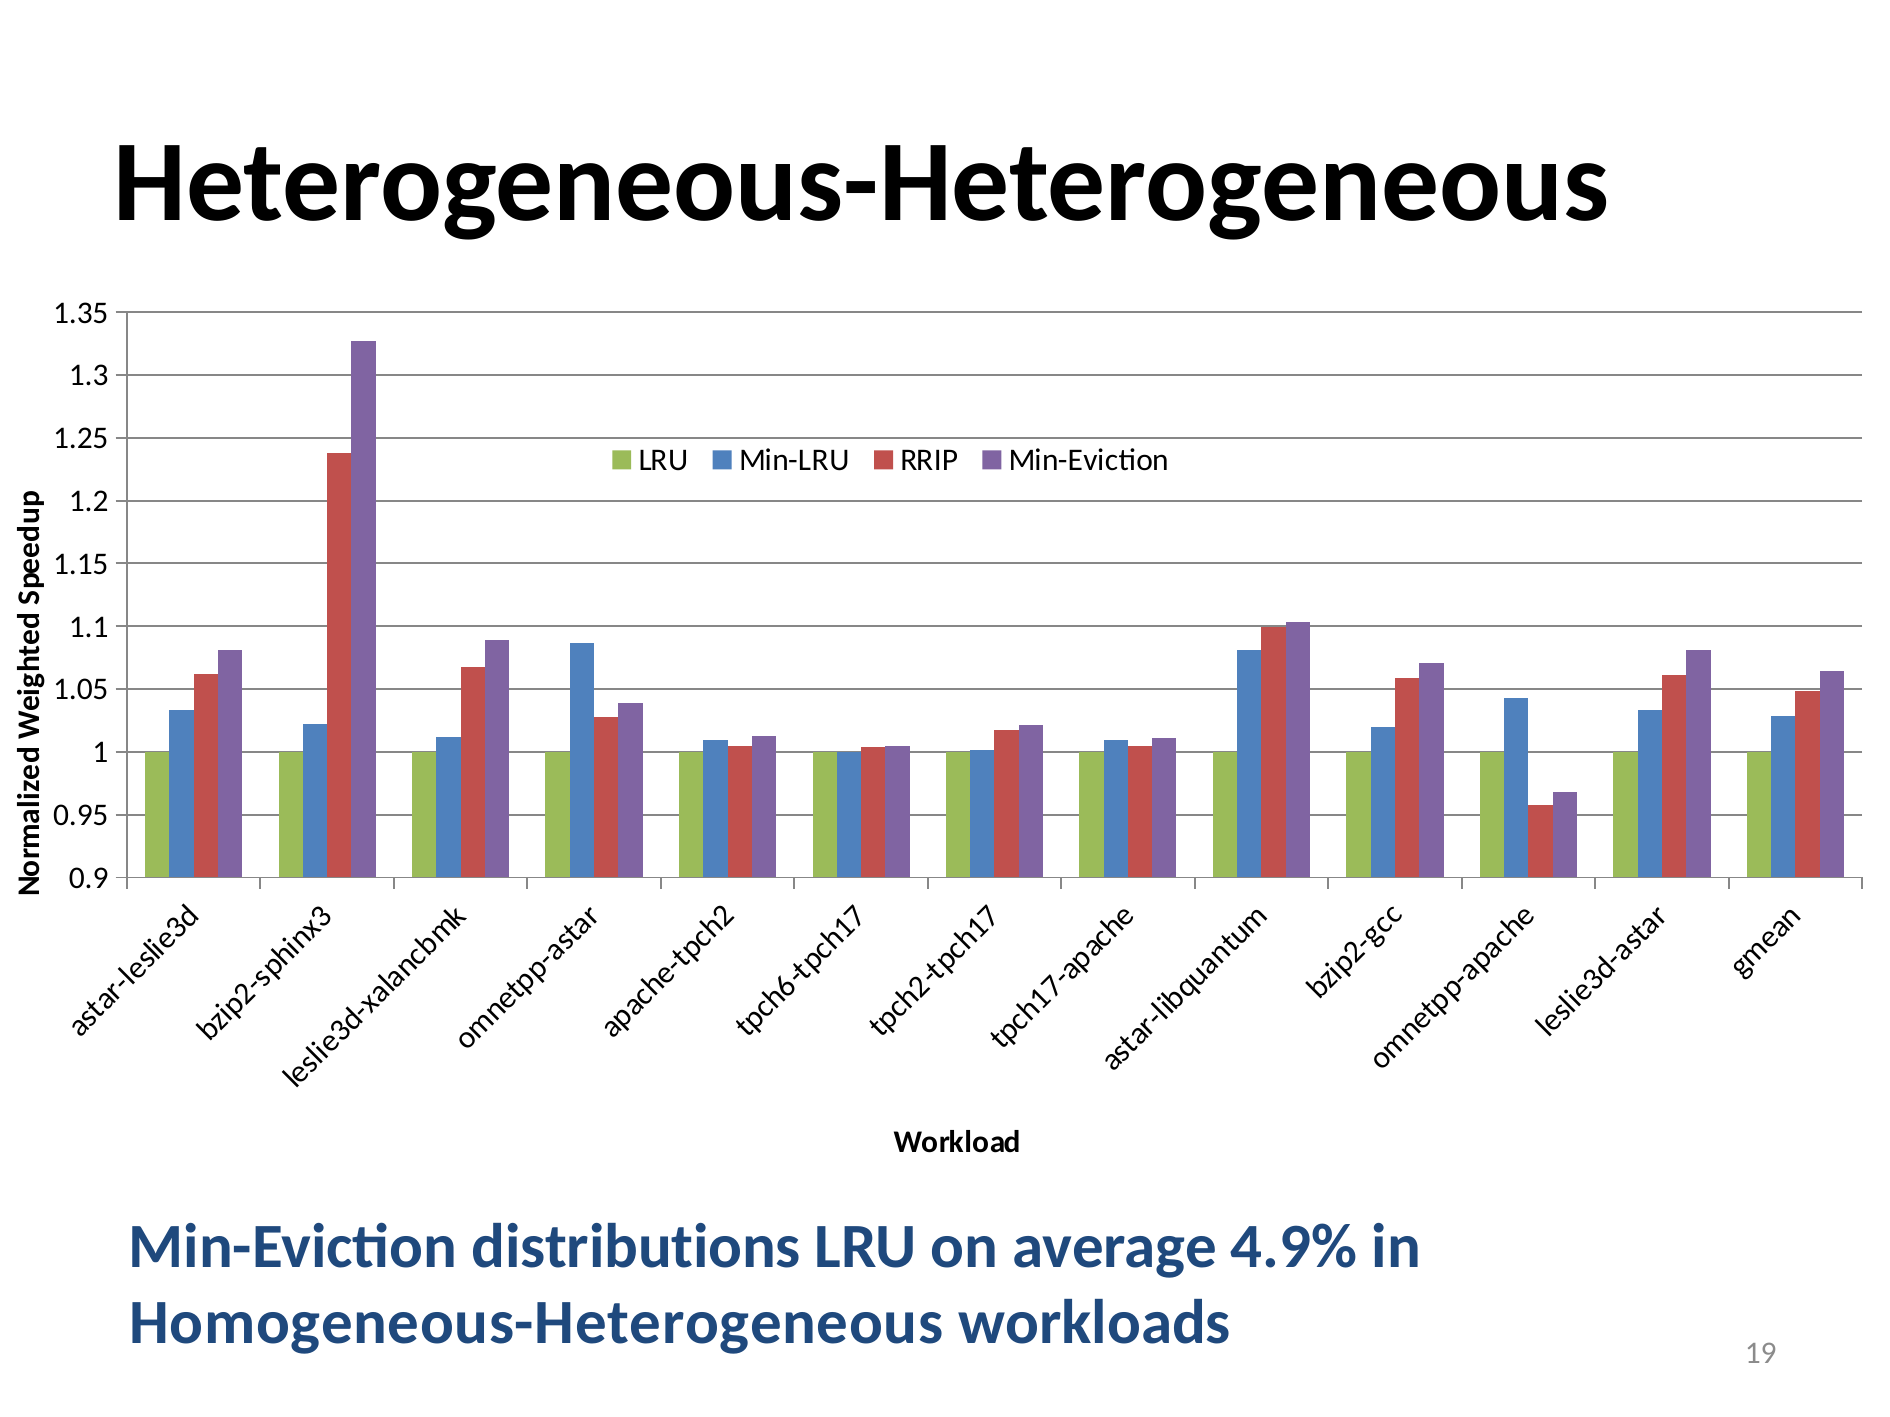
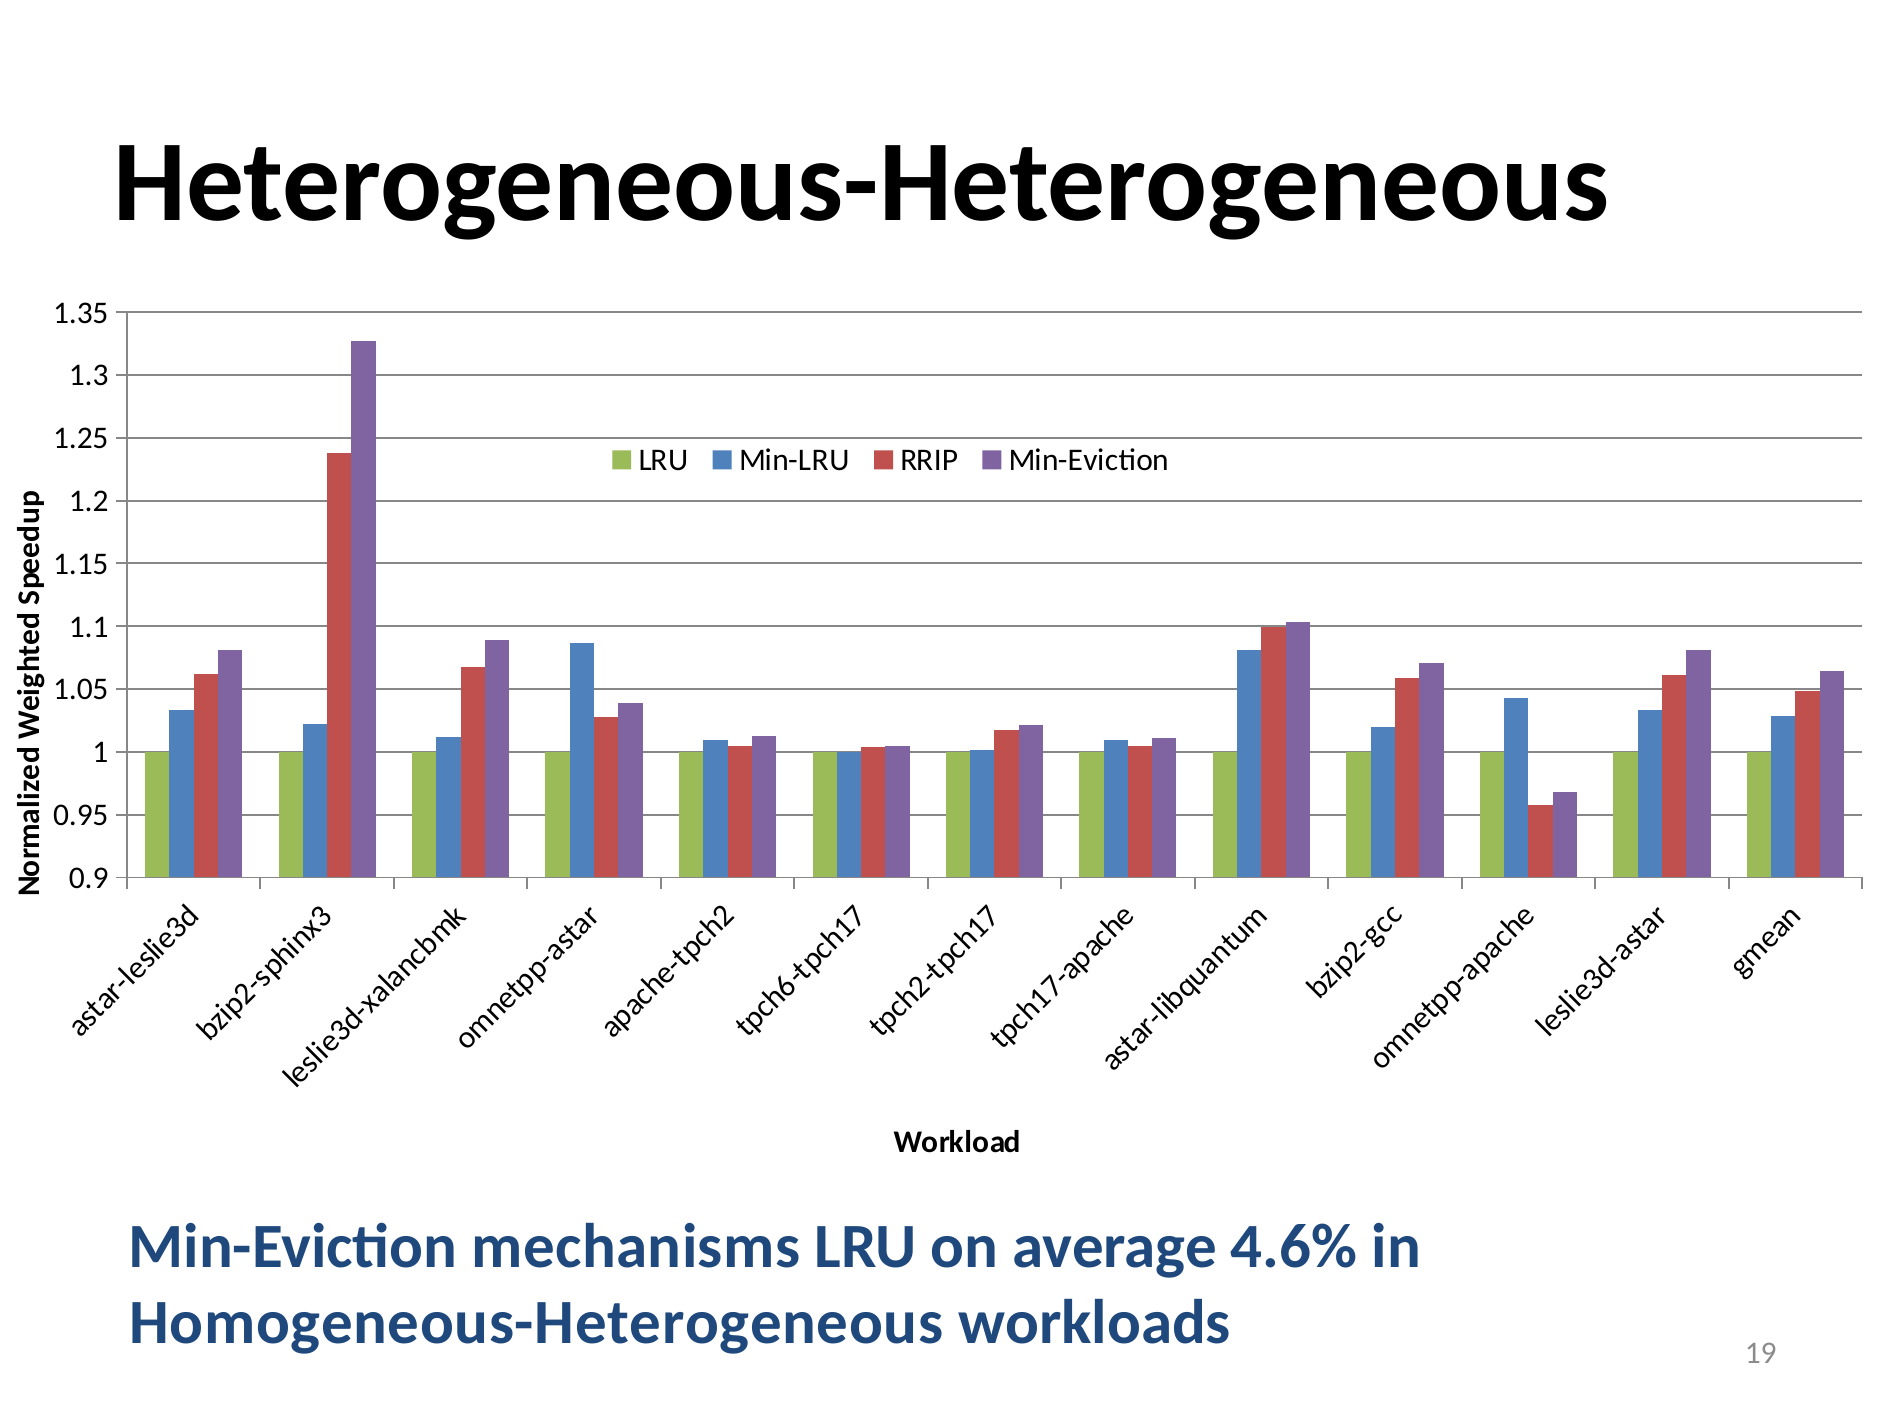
distributions: distributions -> mechanisms (636, 1248)
4.9%: 4.9% -> 4.6% (1294, 1248)
